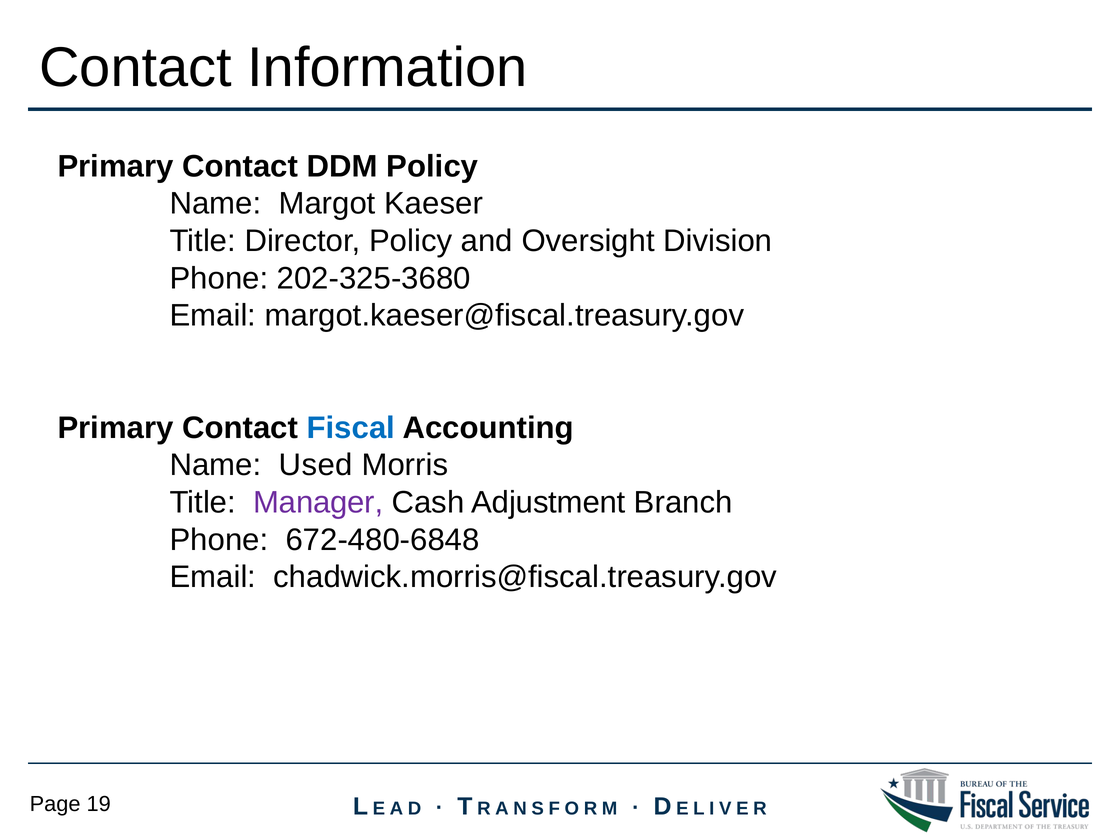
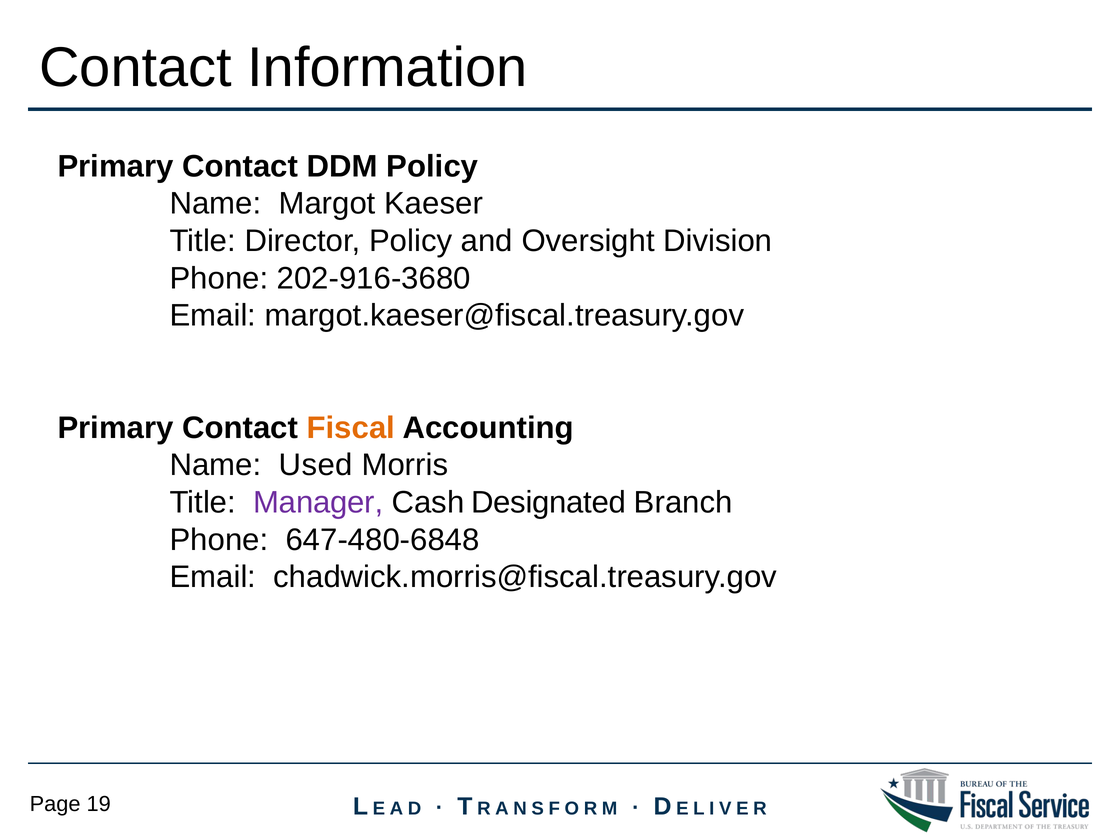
202-325-3680: 202-325-3680 -> 202-916-3680 (374, 278)
Fiscal colour: blue -> orange (351, 428)
Adjustment: Adjustment -> Designated (549, 502)
672-480-6848: 672-480-6848 -> 647-480-6848 (383, 540)
